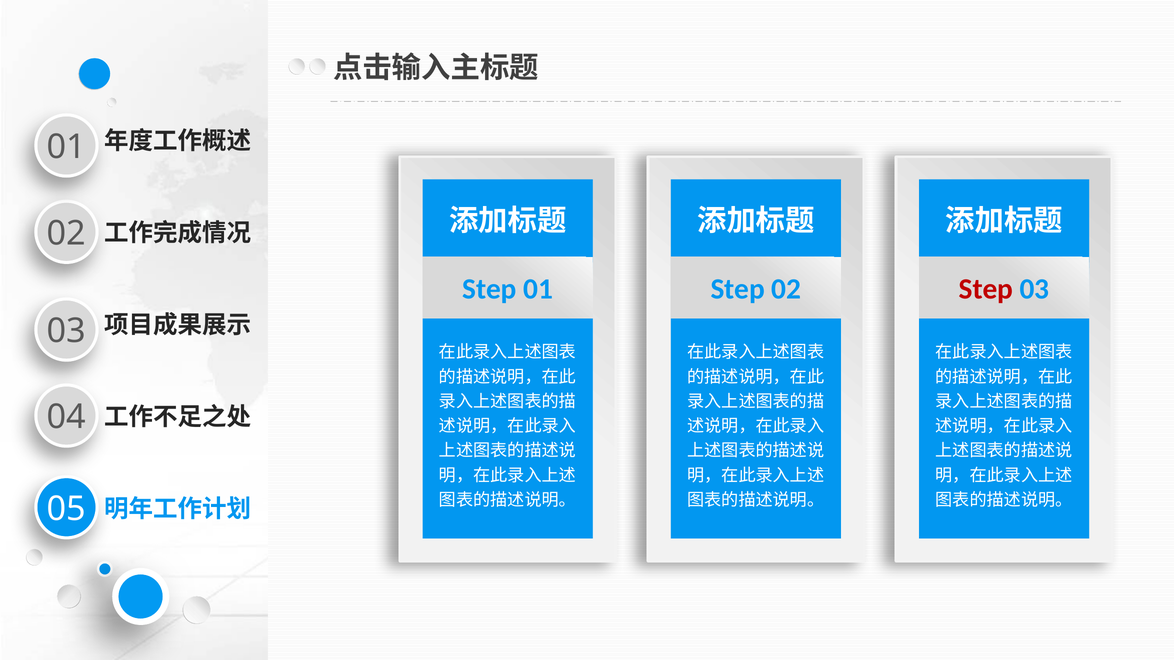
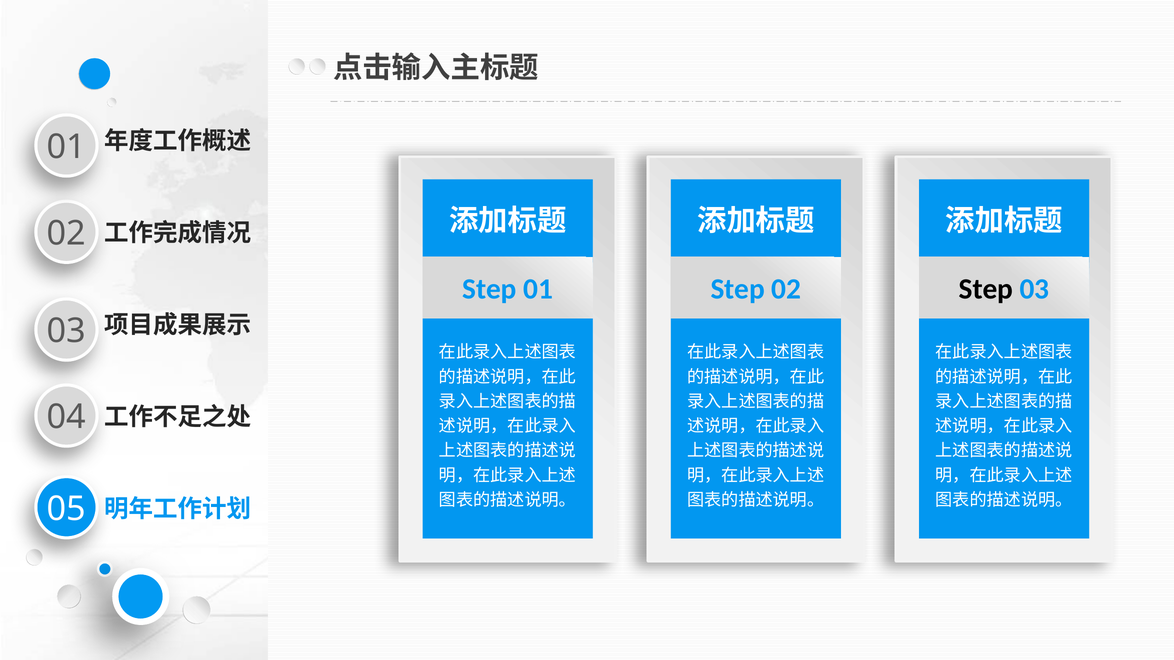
Step colour: red -> black (986, 289)
